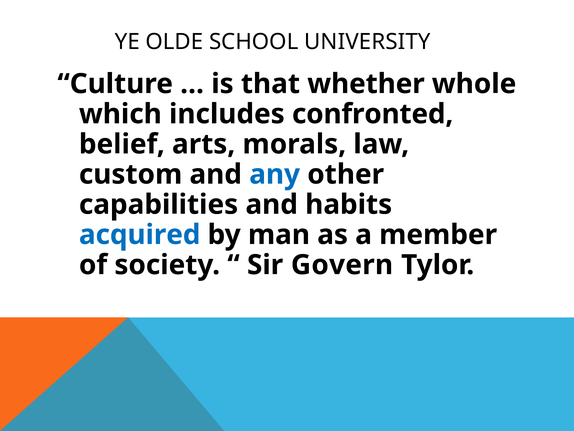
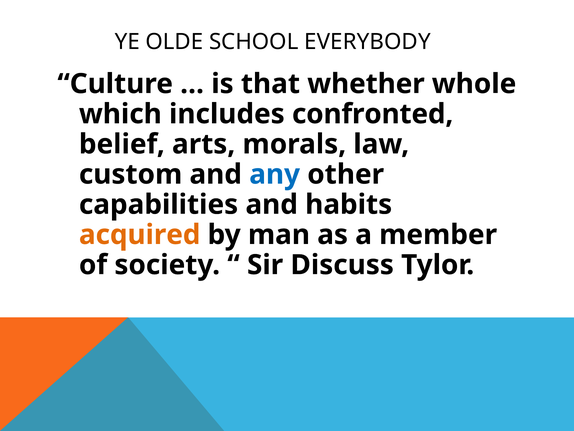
UNIVERSITY: UNIVERSITY -> EVERYBODY (367, 42)
acquired colour: blue -> orange (140, 234)
Govern: Govern -> Discuss (342, 265)
